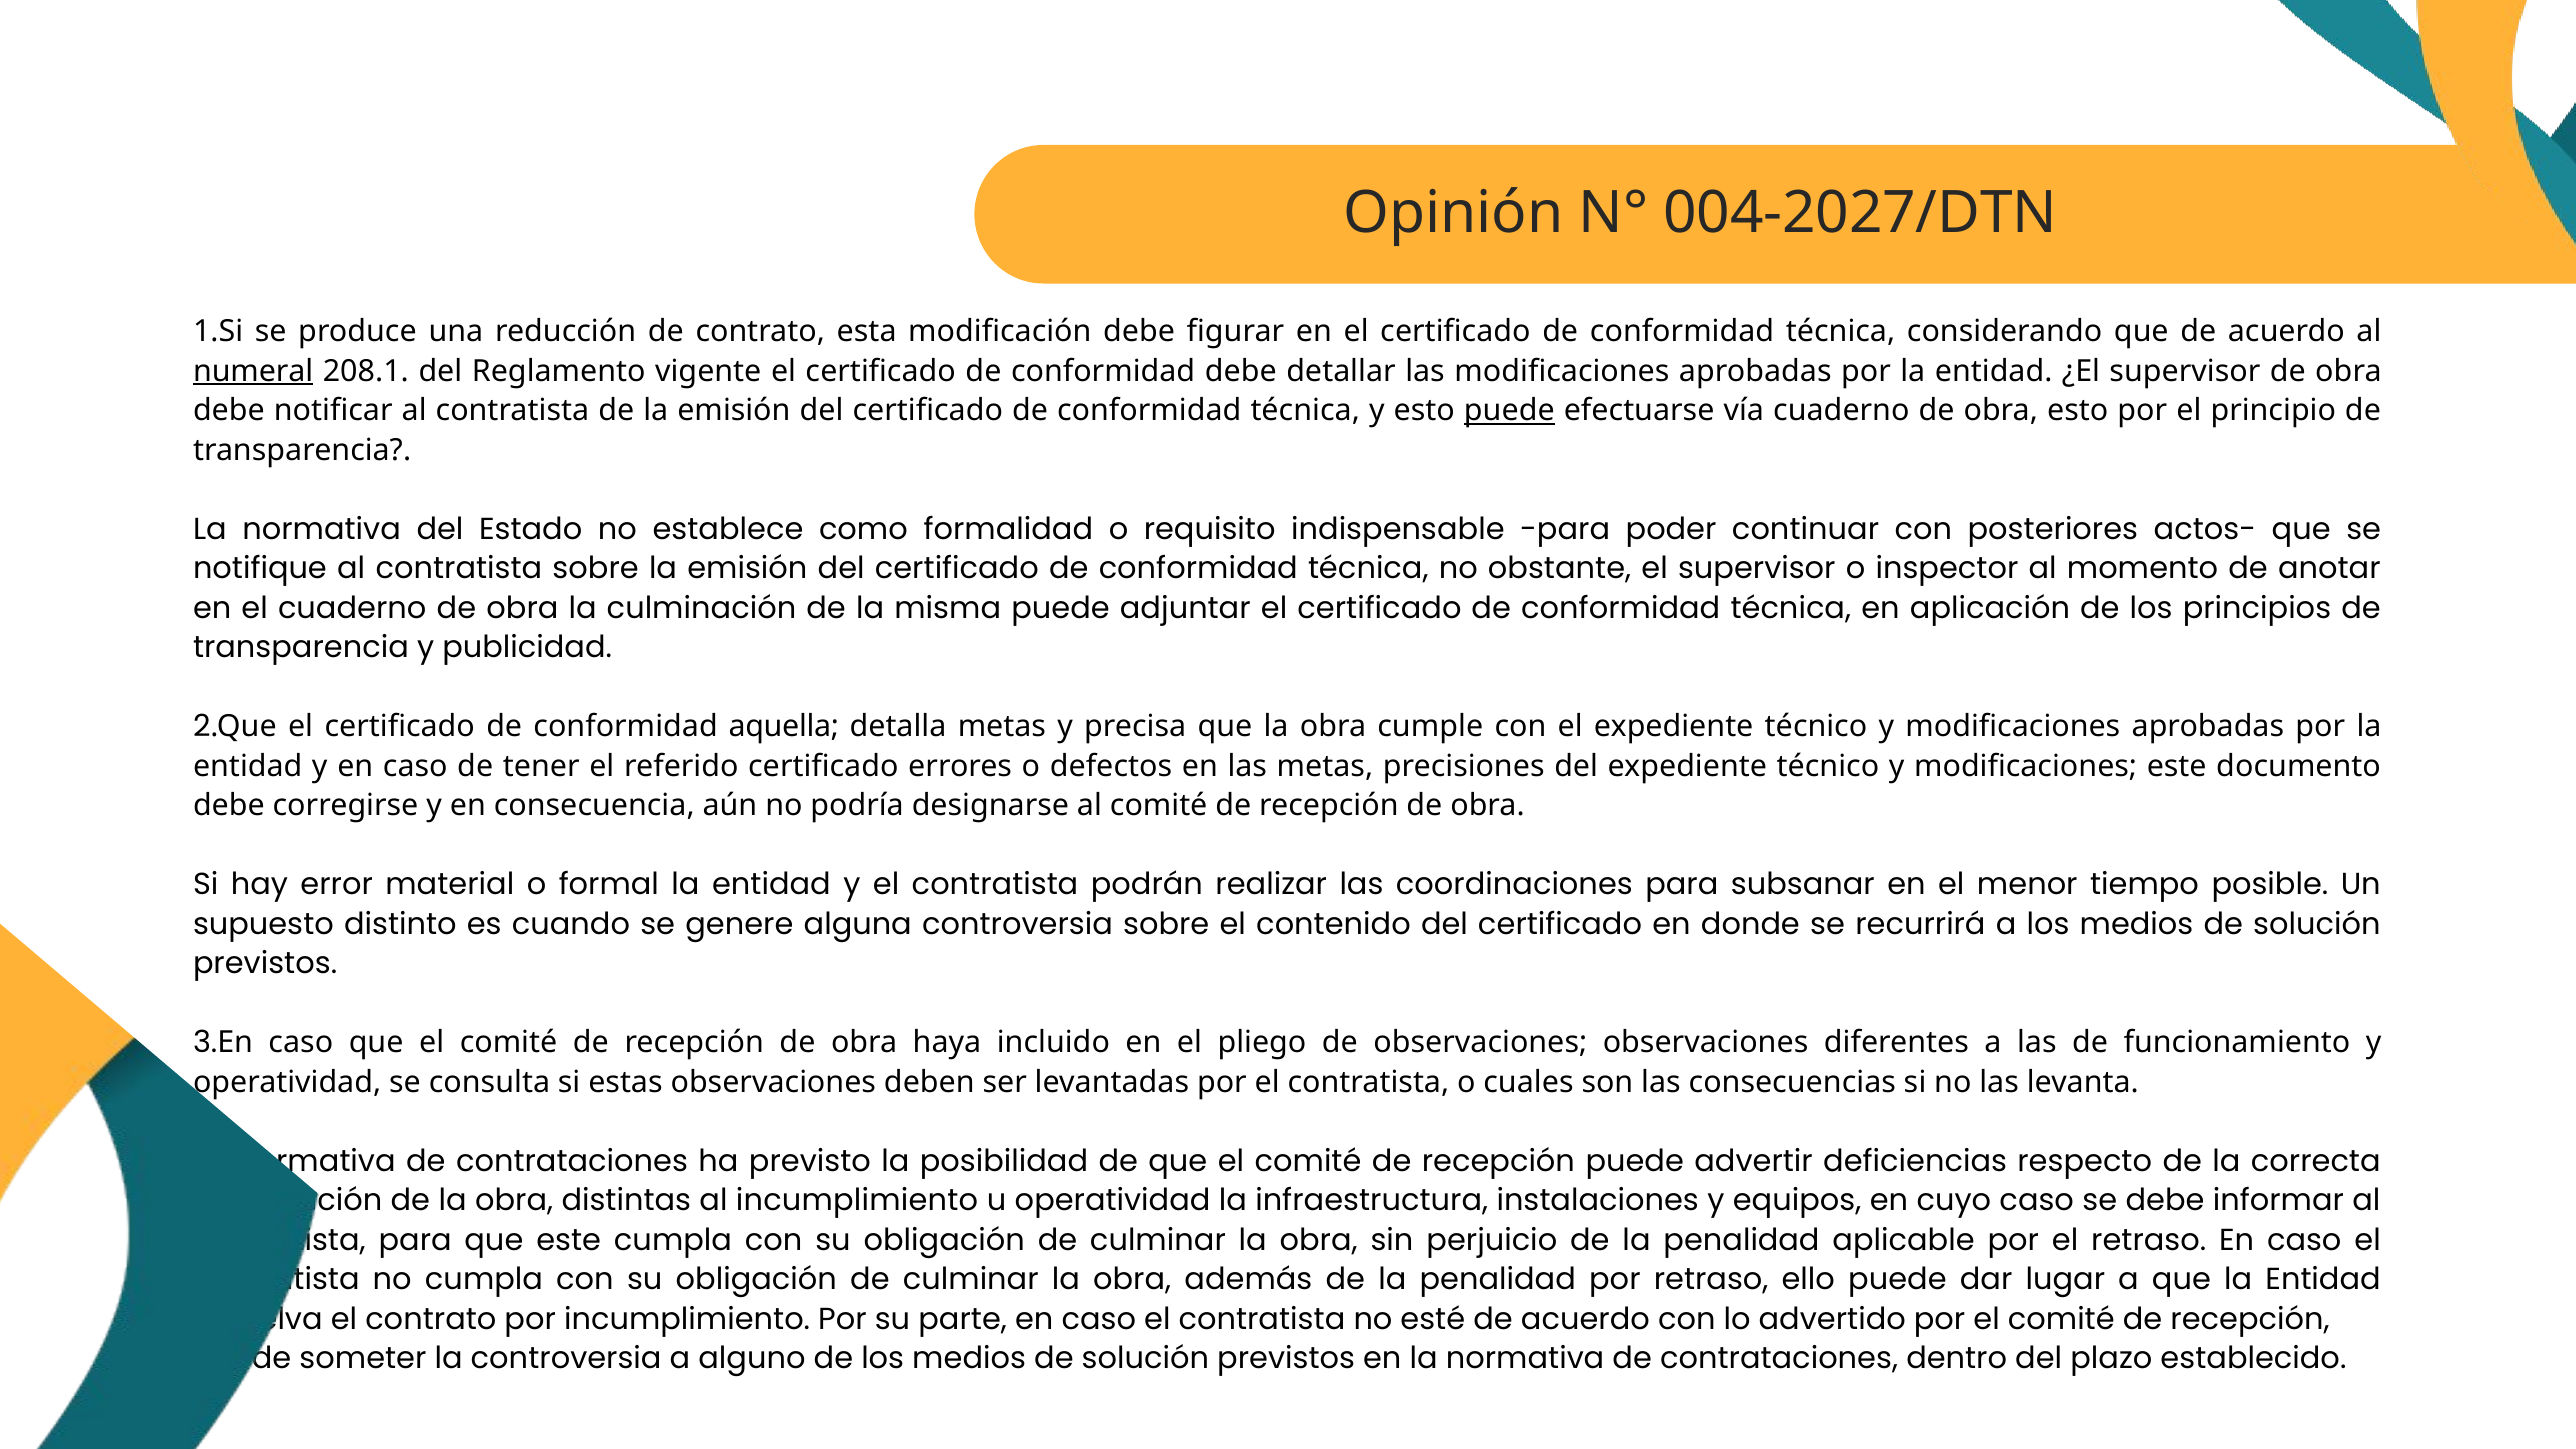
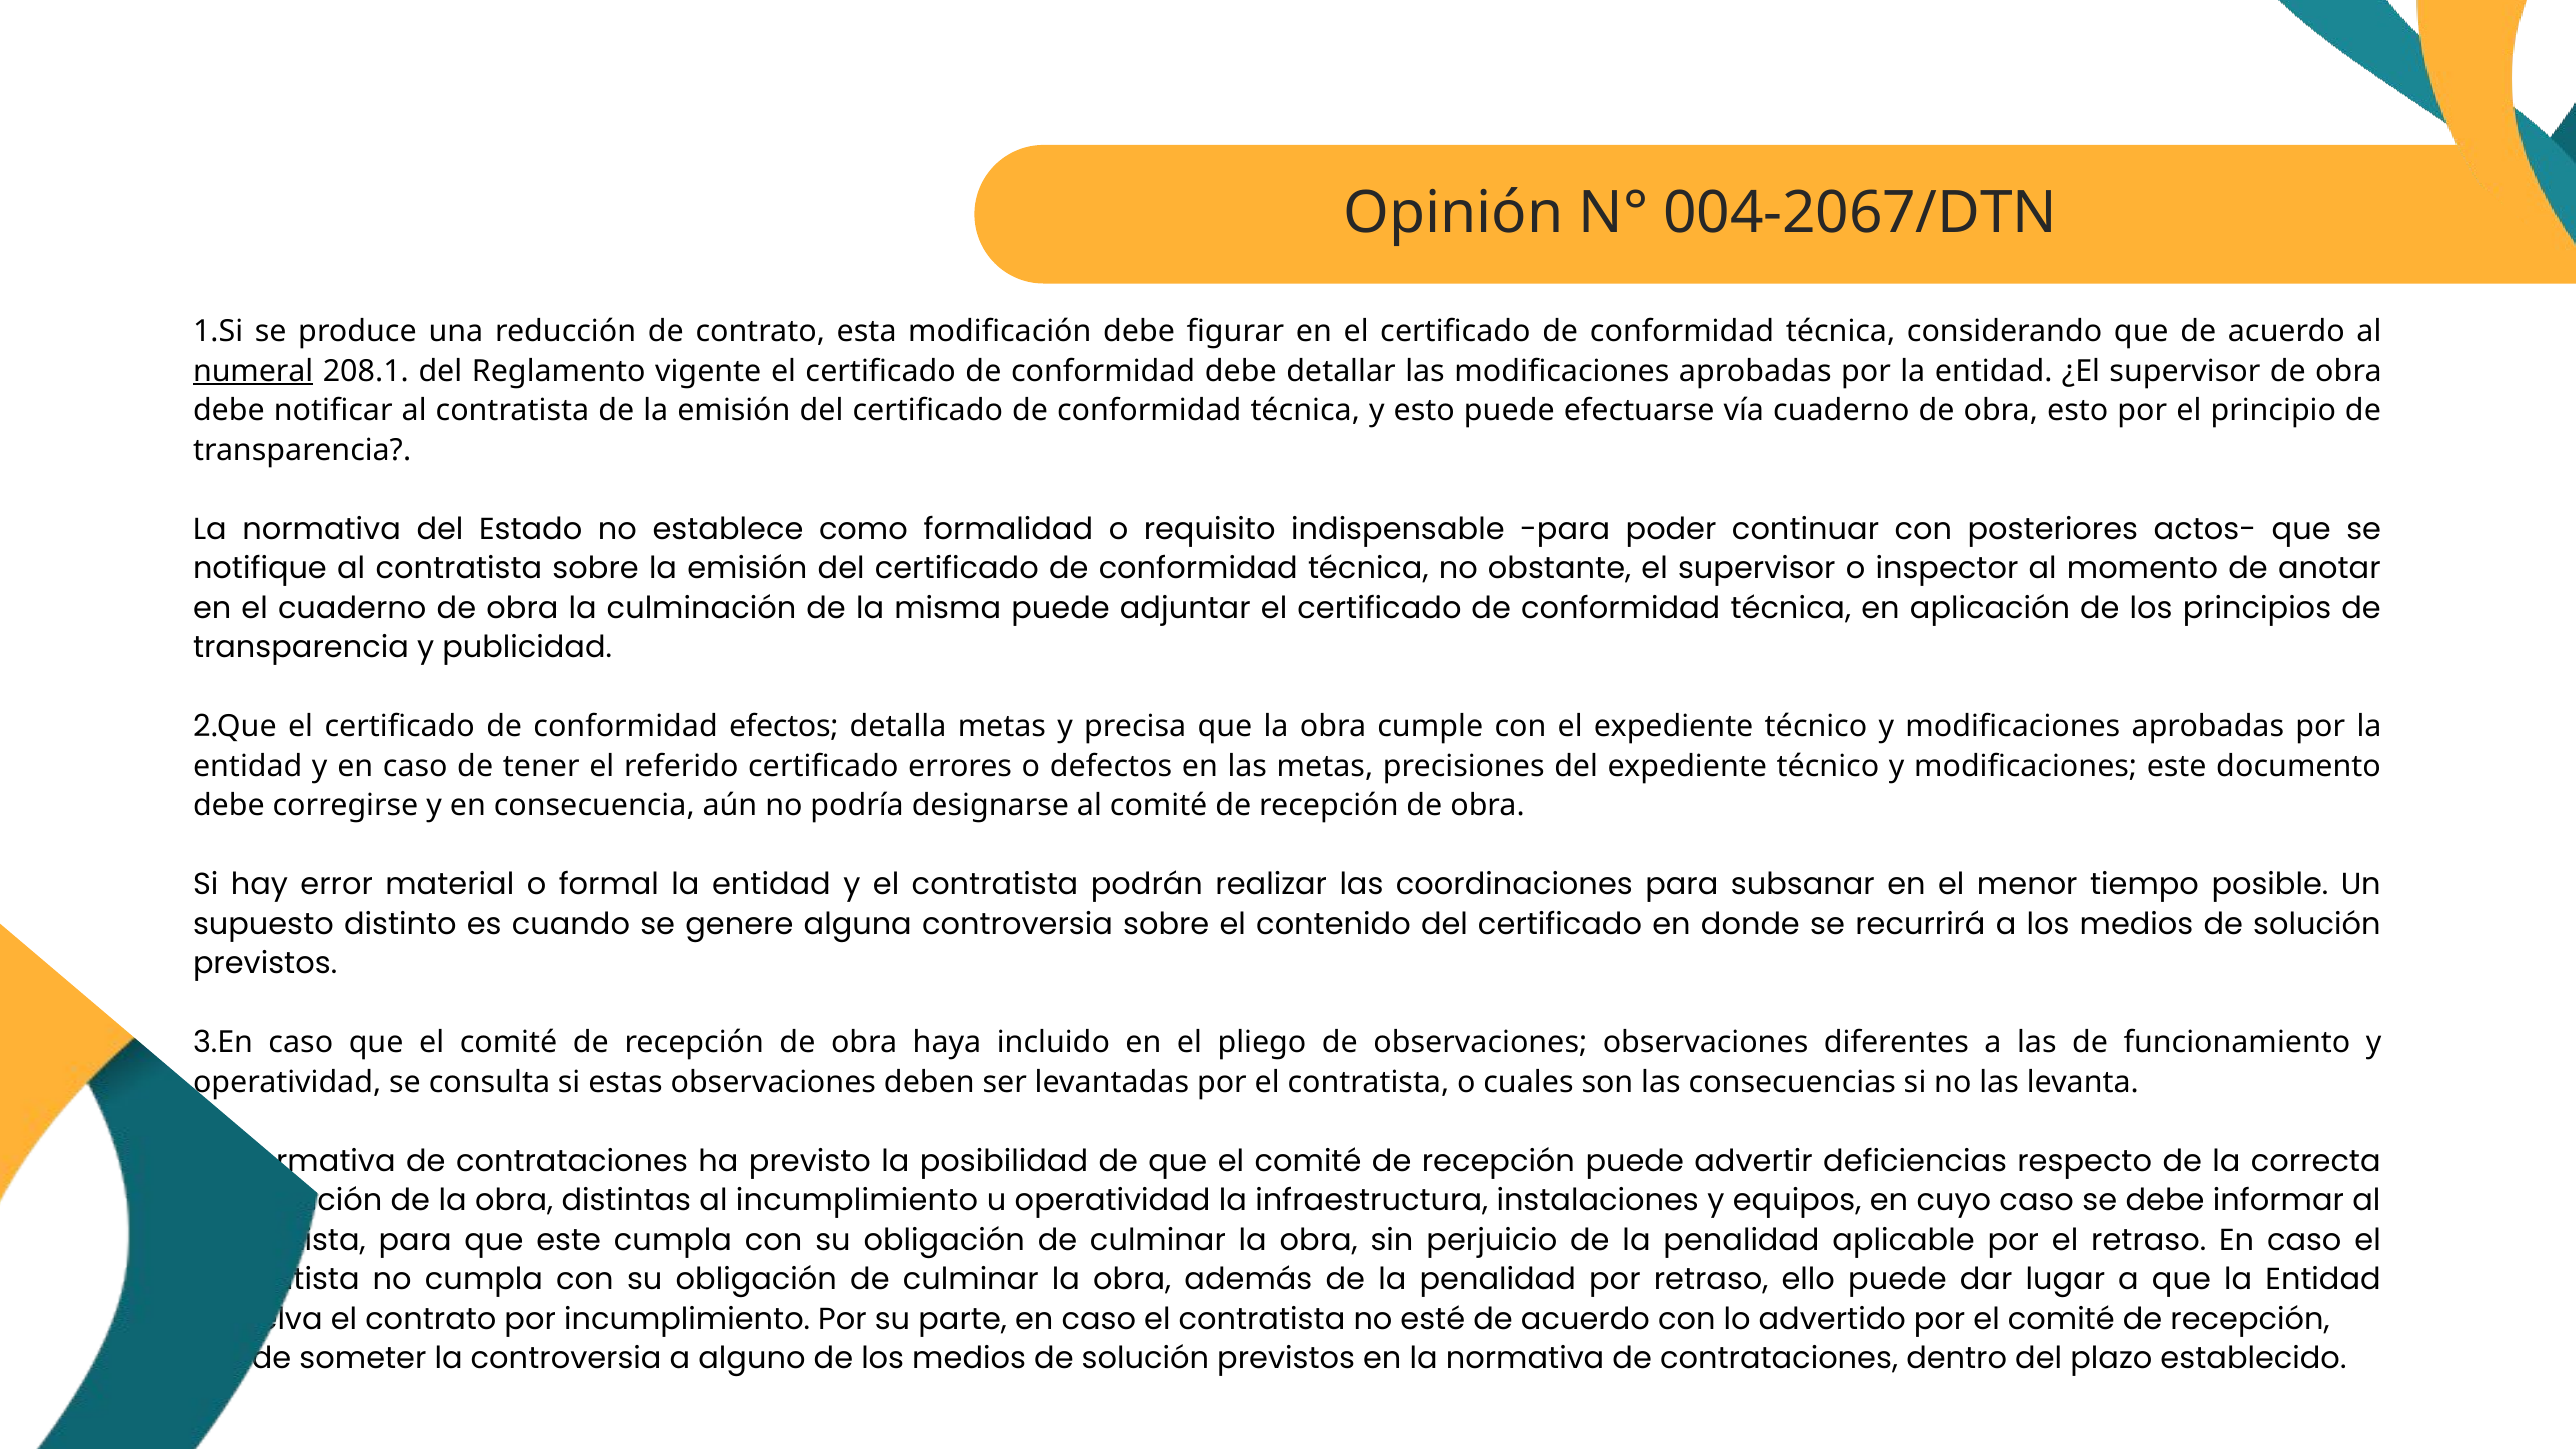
004-2027/DTN: 004-2027/DTN -> 004-2067/DTN (1860, 213)
puede underline: present -> none (1509, 411)
aquella: aquella -> efectos (784, 727)
